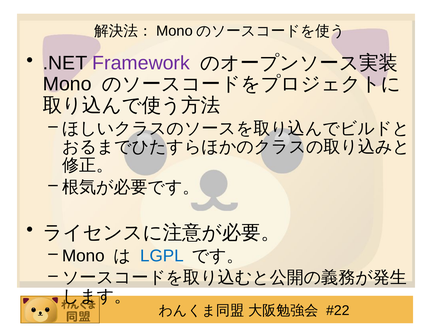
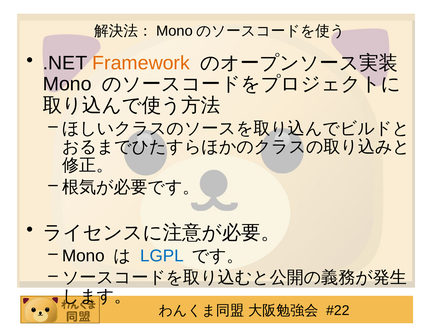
Framework colour: purple -> orange (141, 63)
